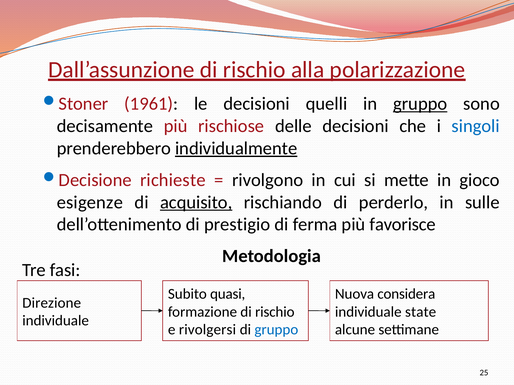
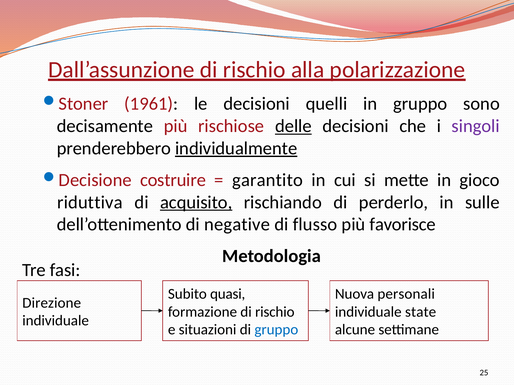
gruppo underline: present -> none (420, 104)
delle underline: none -> present (293, 126)
singoli colour: blue -> purple (476, 126)
richieste: richieste -> costruire (173, 180)
rivolgono: rivolgono -> garantito (268, 180)
esigenze: esigenze -> riduttiva (90, 203)
prestigio: prestigio -> negative (237, 225)
ferma: ferma -> flusso (315, 225)
considera: considera -> personali (406, 294)
rivolgersi: rivolgersi -> situazioni (208, 330)
